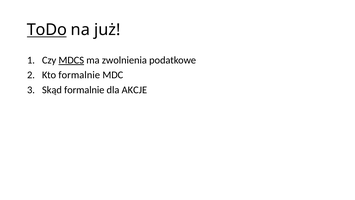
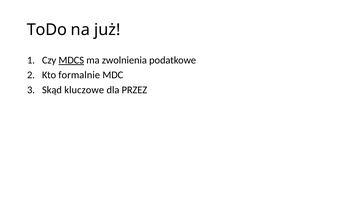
ToDo underline: present -> none (47, 30)
Skąd formalnie: formalnie -> kluczowe (84, 90)
AKCJE: AKCJE -> PRZEZ (134, 90)
